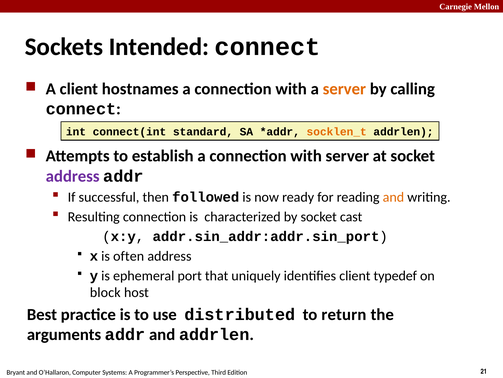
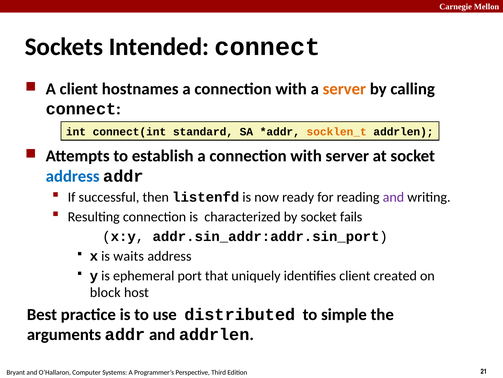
address colour: purple -> blue (73, 176)
followed: followed -> listenfd (206, 197)
and colour: orange -> purple (393, 197)
cast: cast -> fails (351, 216)
often: often -> waits (129, 256)
typedef: typedef -> created (395, 275)
return: return -> simple (344, 314)
